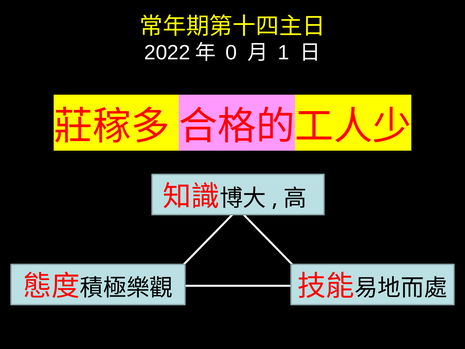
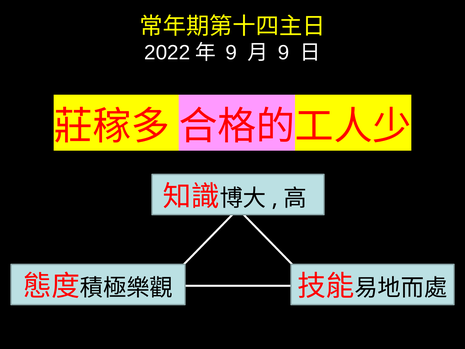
0: 0 -> 9 (231, 53)
1: 1 -> 9 (284, 53)
